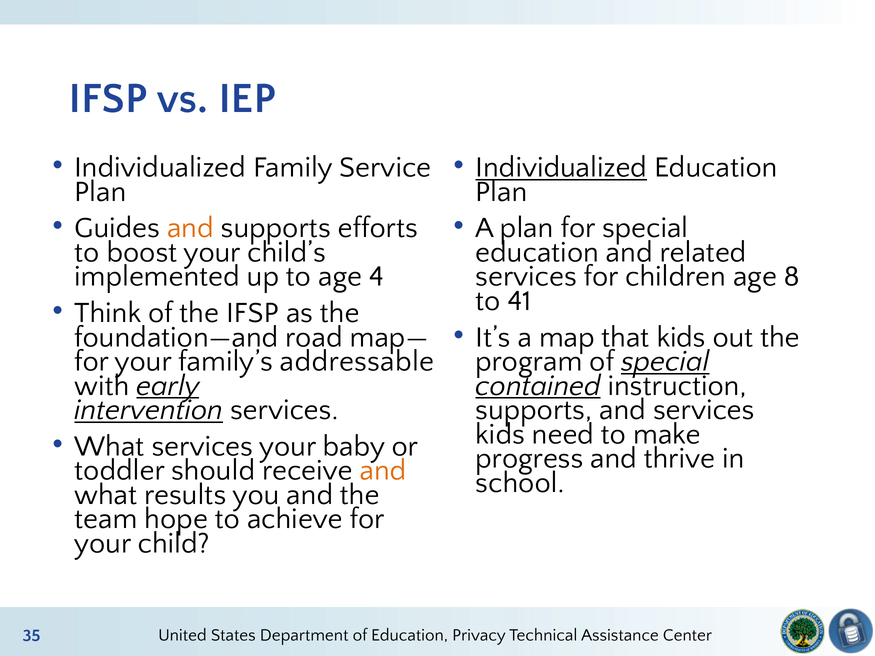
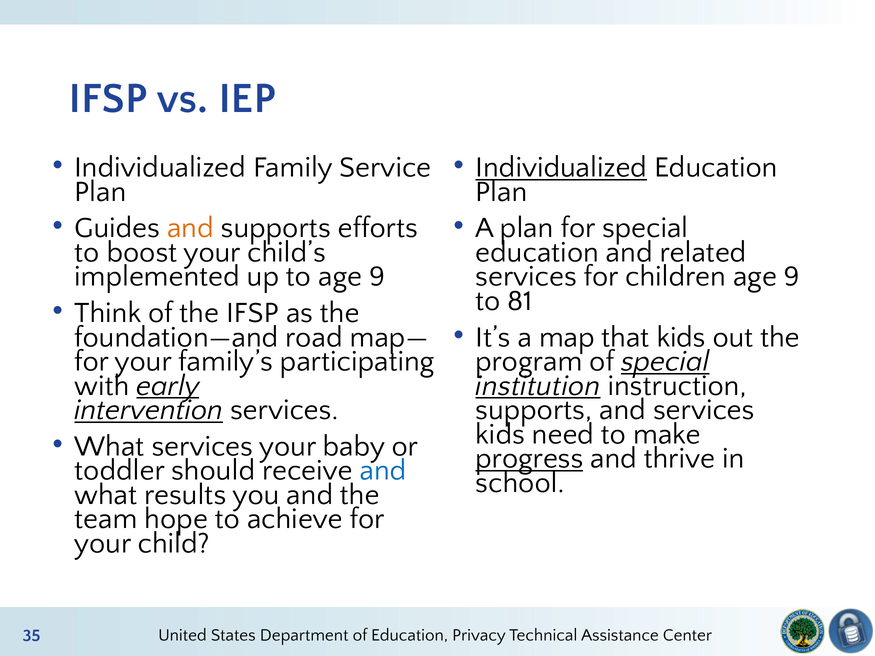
to age 4: 4 -> 9 (377, 277)
children age 8: 8 -> 9 (792, 277)
41: 41 -> 81 (520, 301)
addressable: addressable -> participating (357, 361)
contained: contained -> institution (538, 386)
progress underline: none -> present (529, 458)
and colour: orange -> blue (383, 471)
